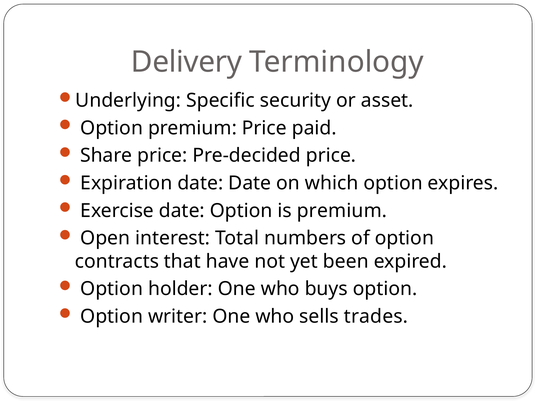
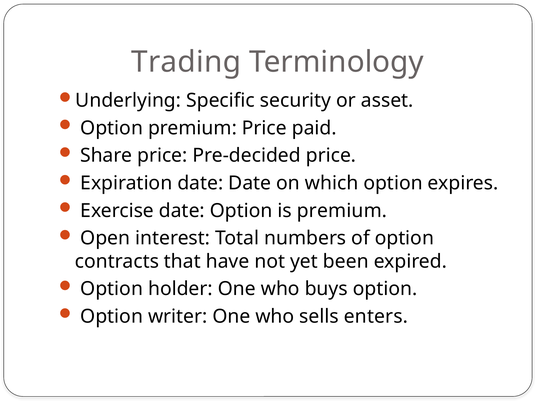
Delivery: Delivery -> Trading (186, 62)
trades: trades -> enters (376, 316)
